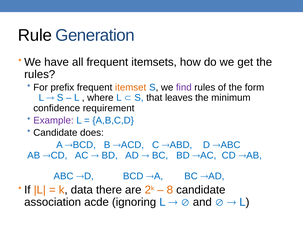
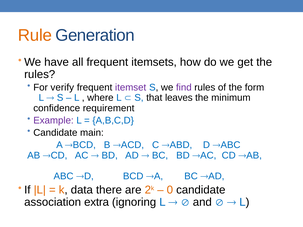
Rule colour: black -> orange (35, 35)
prefix: prefix -> verify (62, 87)
itemset colour: orange -> purple (131, 87)
does: does -> main (92, 133)
8: 8 -> 0 (170, 190)
acde: acde -> extra (97, 202)
